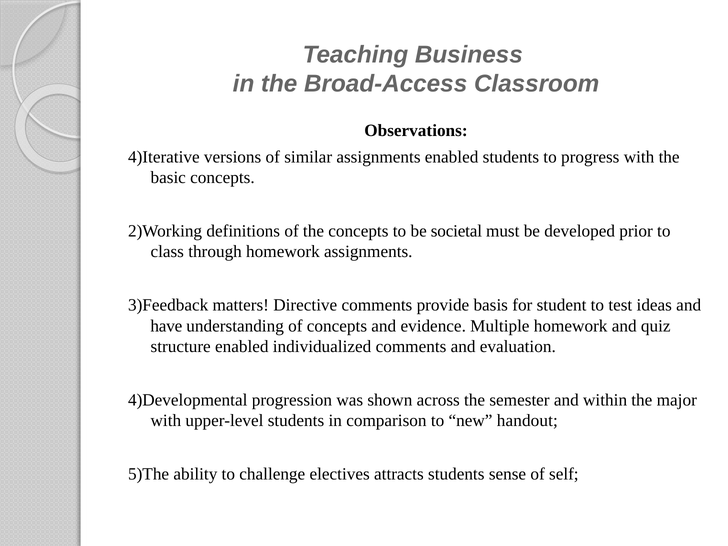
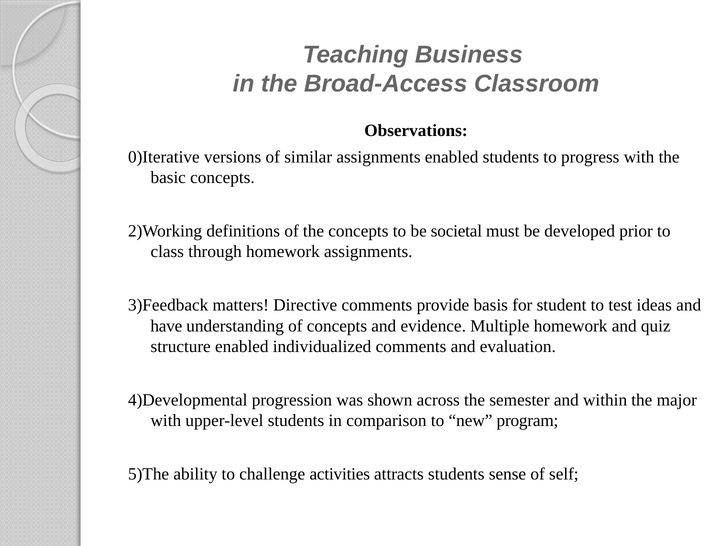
4)Iterative: 4)Iterative -> 0)Iterative (164, 157)
handout: handout -> program (527, 421)
electives: electives -> activities (340, 474)
